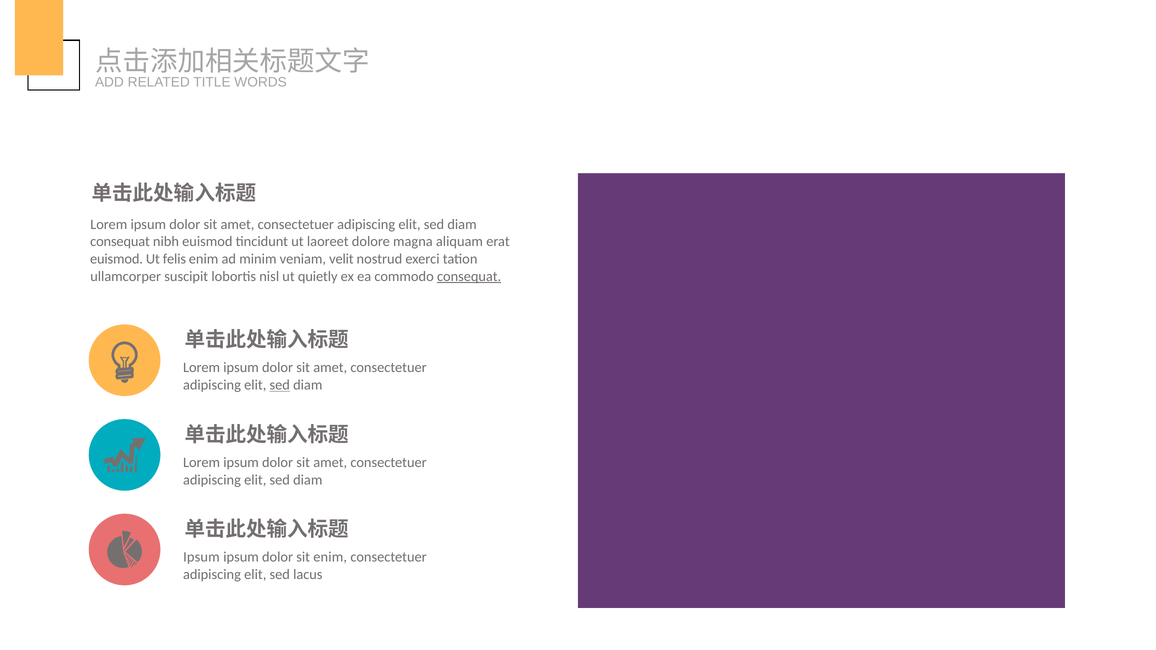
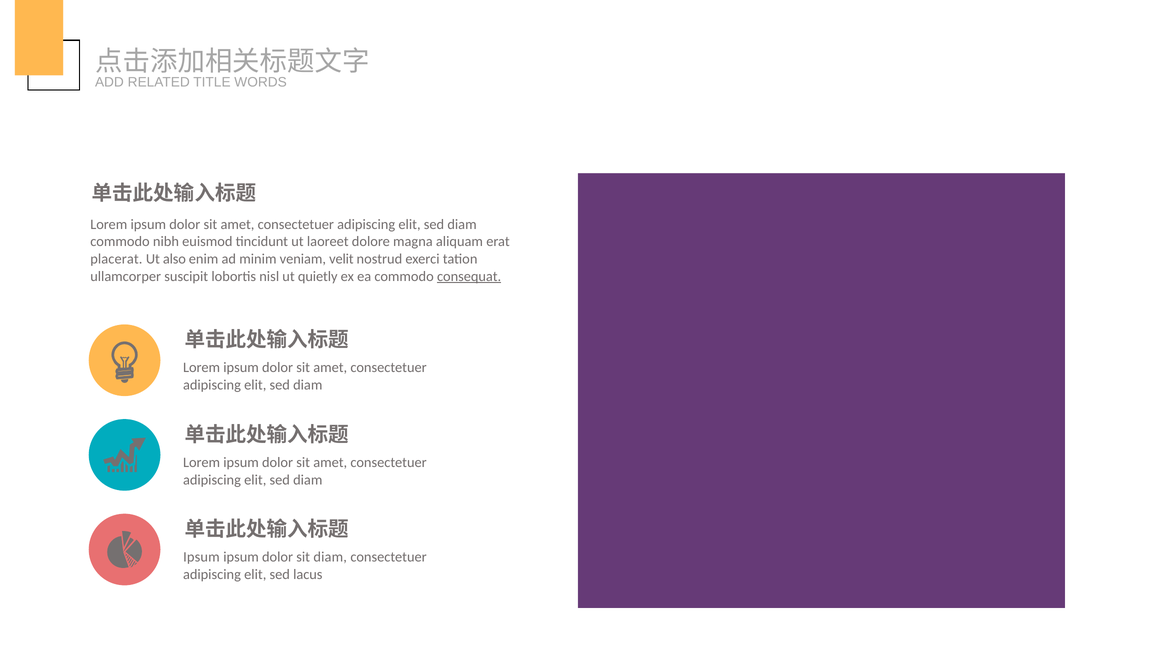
consequat: consequat -> commodo (120, 242)
euismod: euismod -> placerat (116, 259)
felis: felis -> also (174, 259)
sed underline: present -> none (280, 385)
sit enim: enim -> diam (330, 557)
